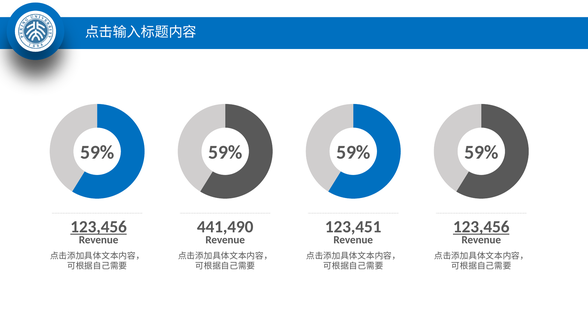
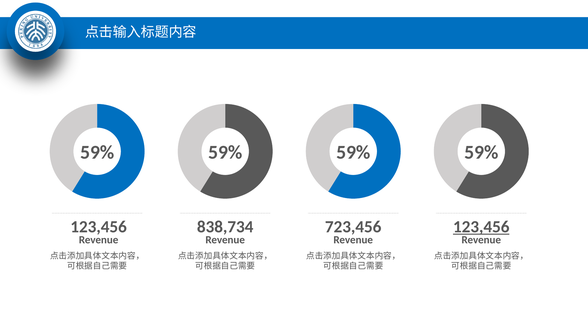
123,456 underline: present -> none (99, 227)
441,490: 441,490 -> 838,734 (225, 227)
123,451: 123,451 -> 723,456 (353, 227)
